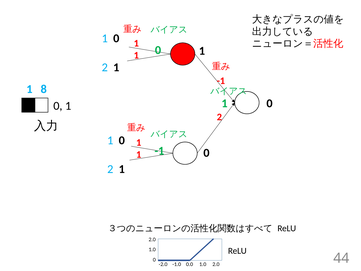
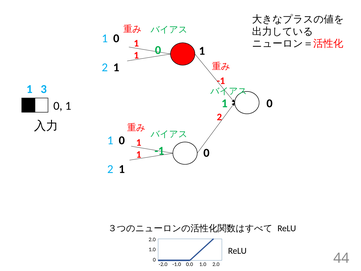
8: 8 -> 3 (44, 89)
